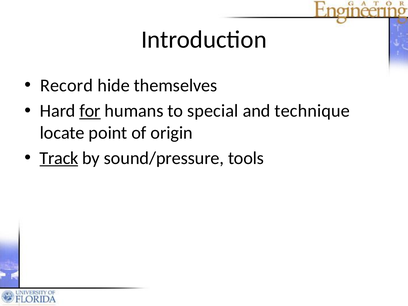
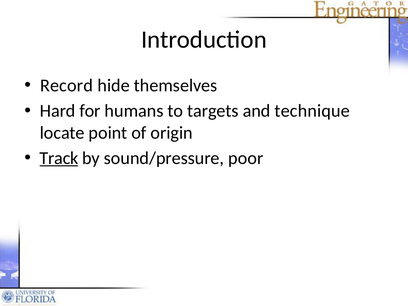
for underline: present -> none (90, 111)
special: special -> targets (213, 111)
tools: tools -> poor (246, 158)
